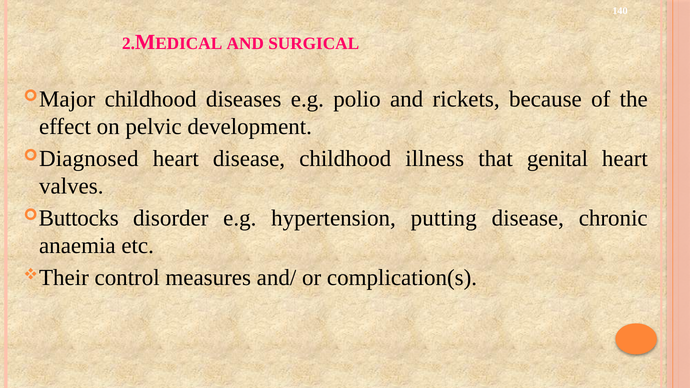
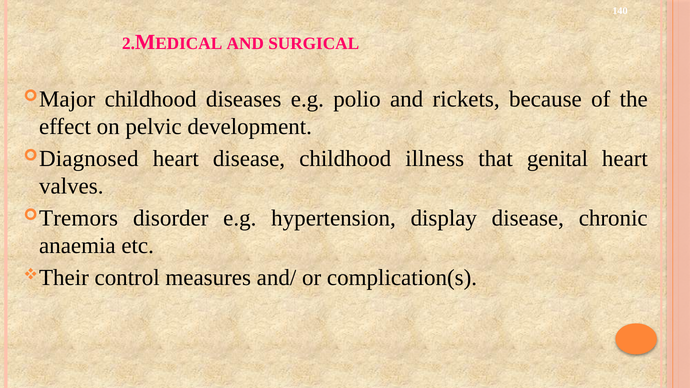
Buttocks: Buttocks -> Tremors (79, 218)
putting: putting -> display (444, 218)
